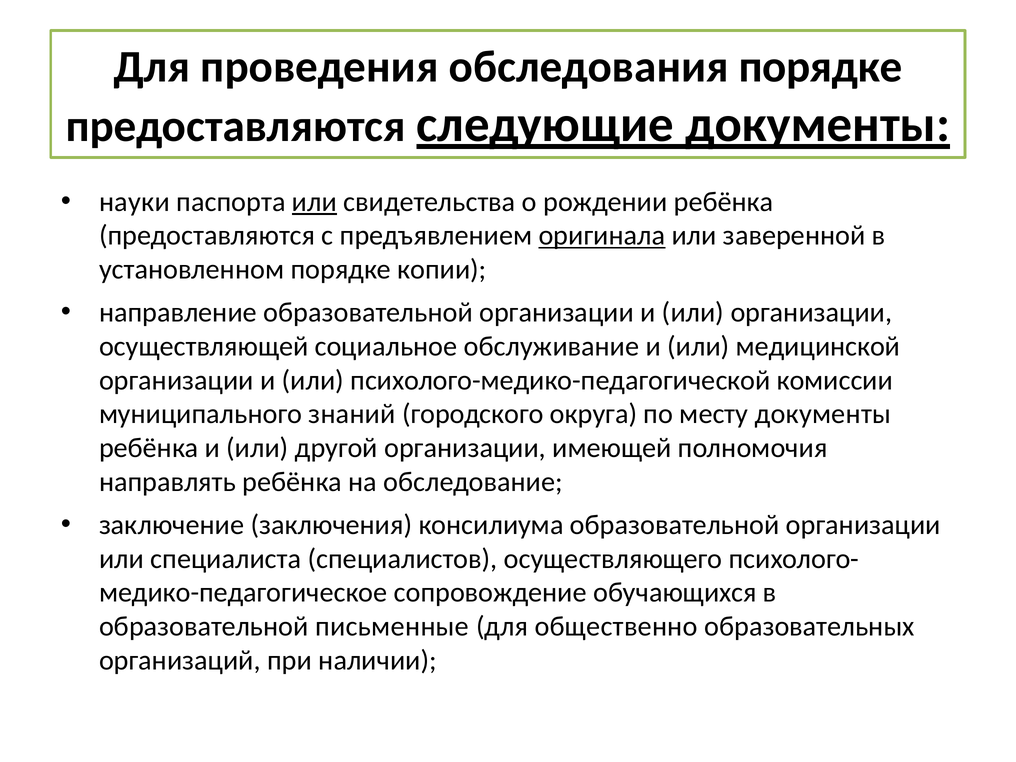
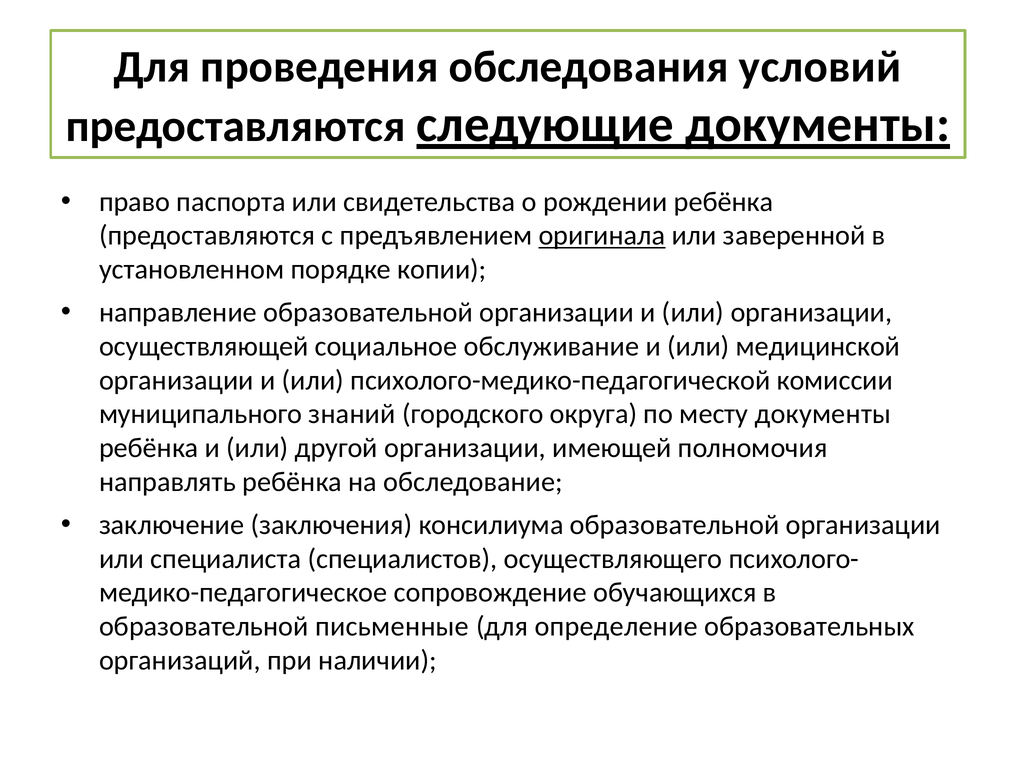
обследования порядке: порядке -> условий (820, 67)
науки: науки -> право (135, 202)
или underline: present -> none (314, 202)
общественно: общественно -> определение (616, 626)
